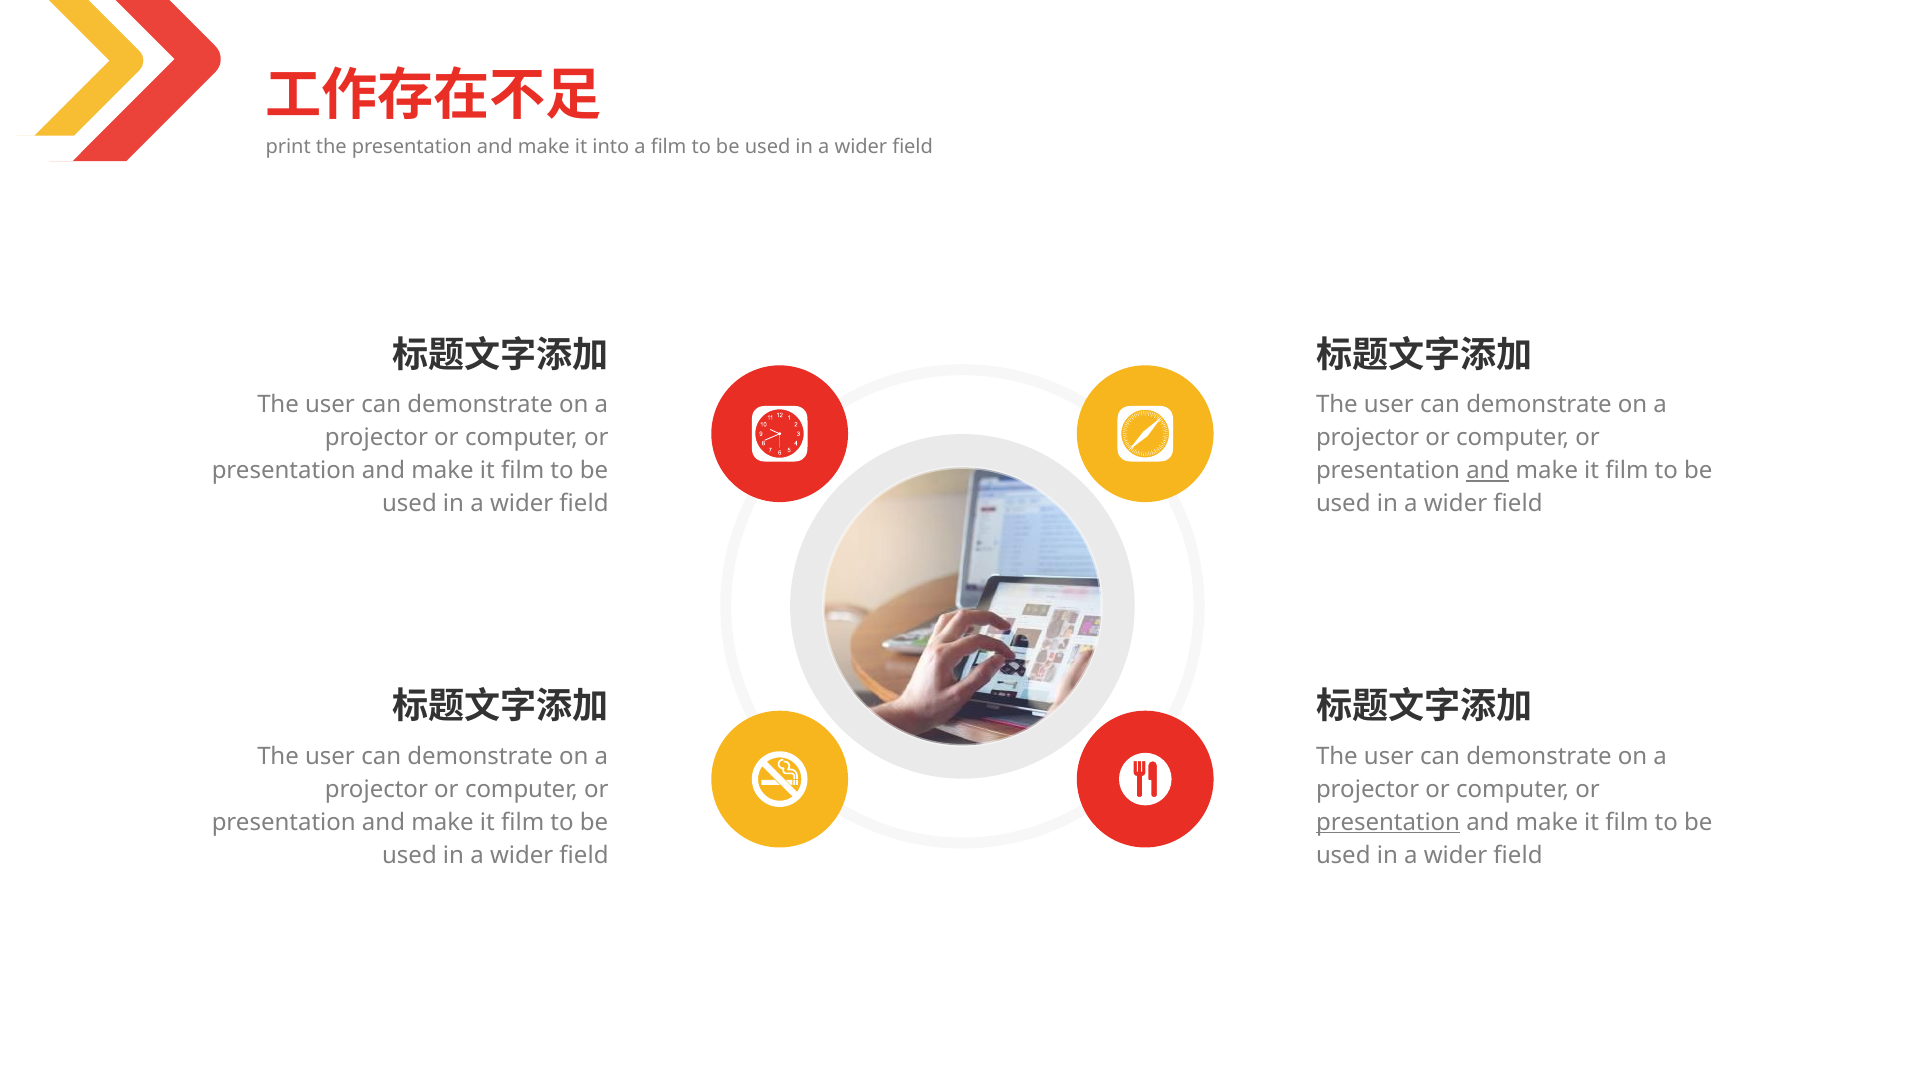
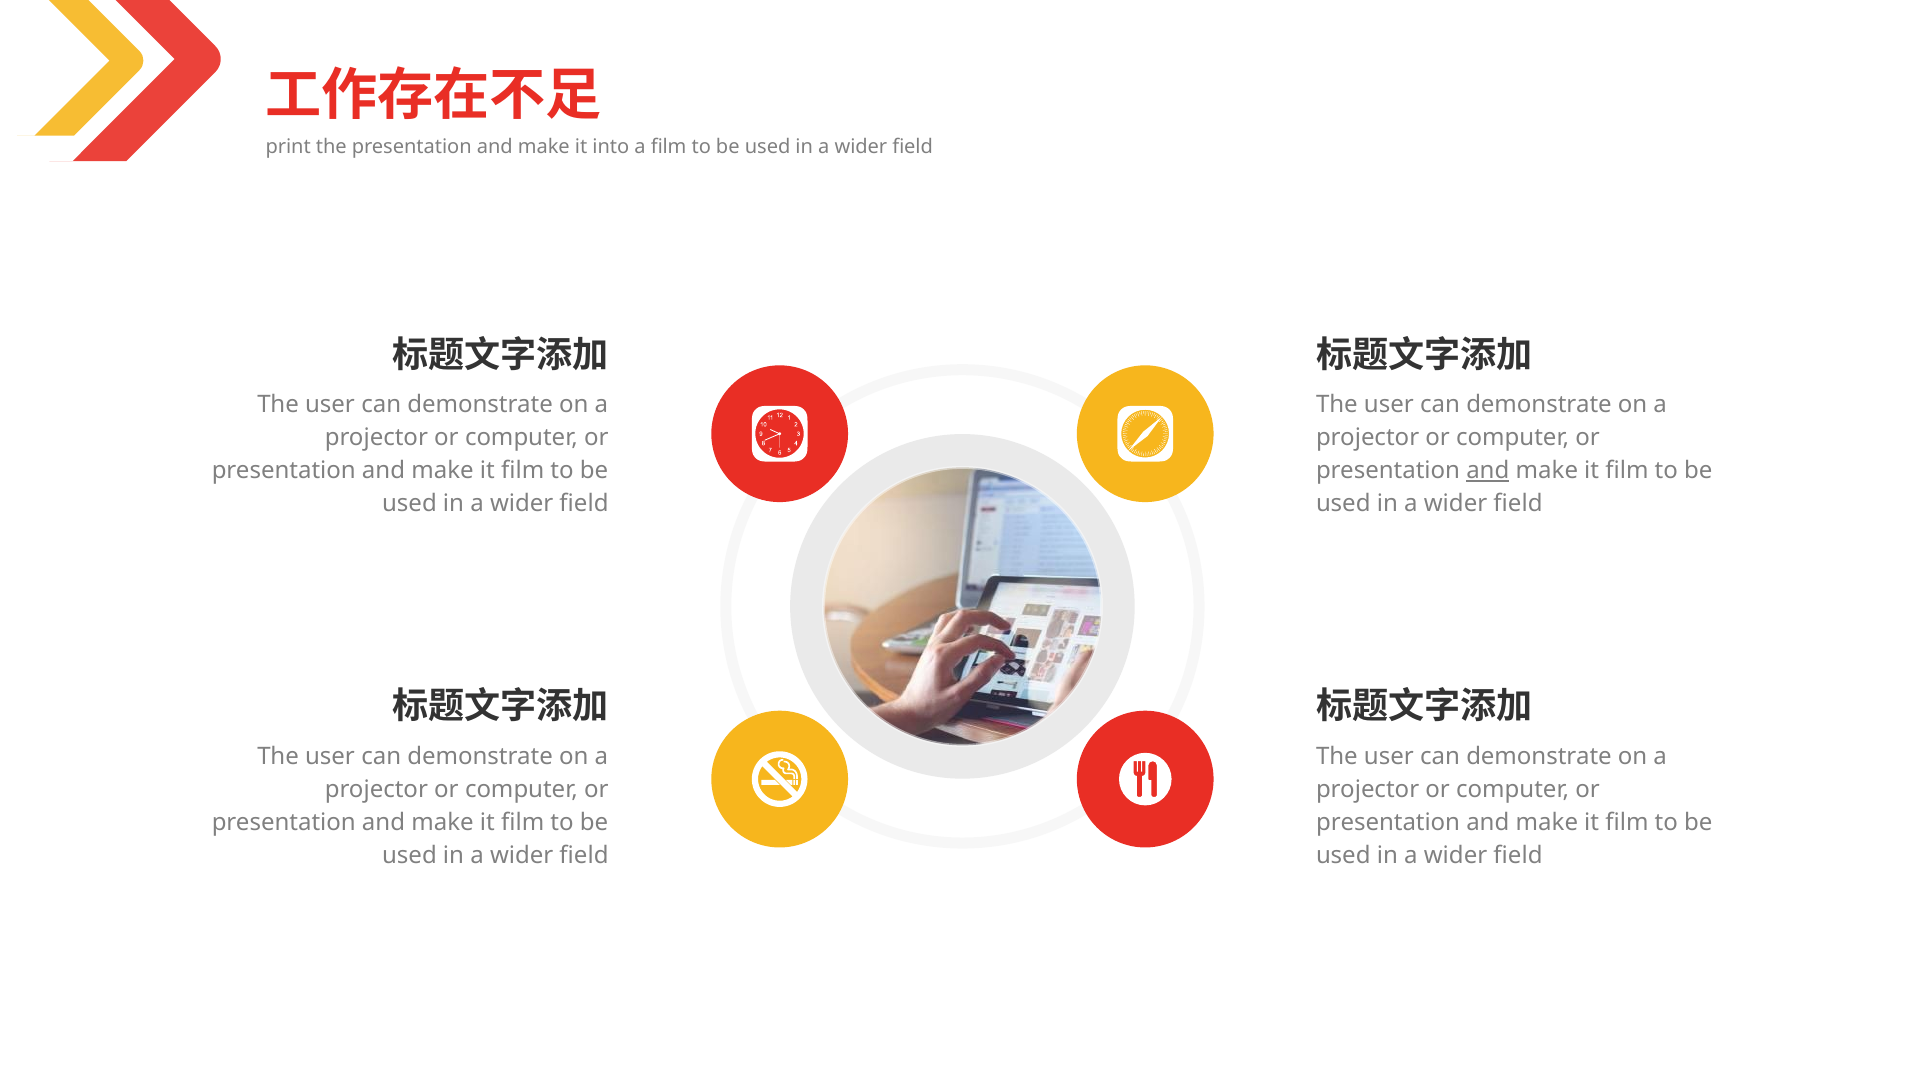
presentation underline: present -> none (1388, 822)
